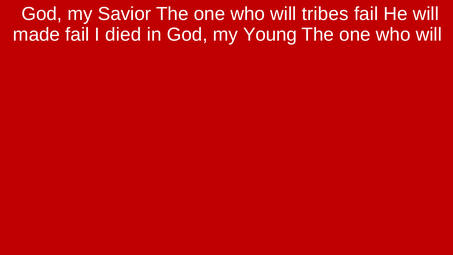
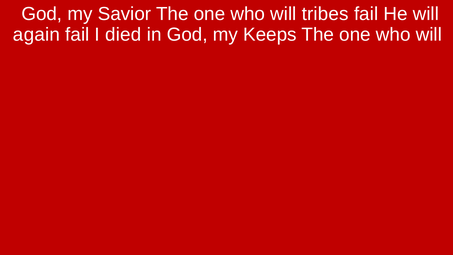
made: made -> again (36, 34)
Young: Young -> Keeps (270, 34)
